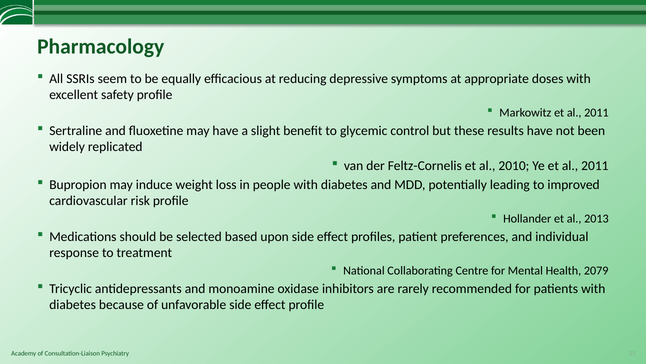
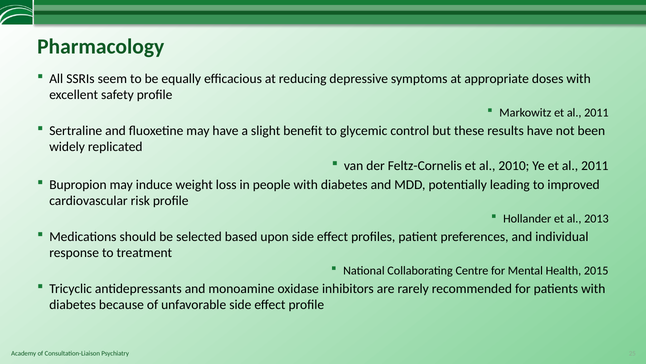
2079: 2079 -> 2015 (596, 270)
